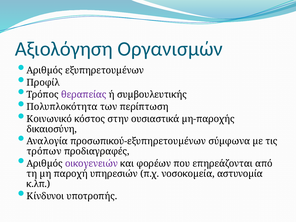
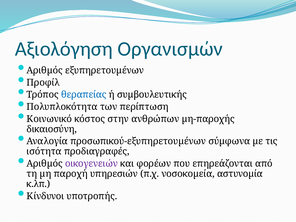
θεραπείας colour: purple -> blue (84, 95)
ουσιαστικά: ουσιαστικά -> ανθρώπων (155, 119)
τρόπων: τρόπων -> ισότητα (44, 151)
